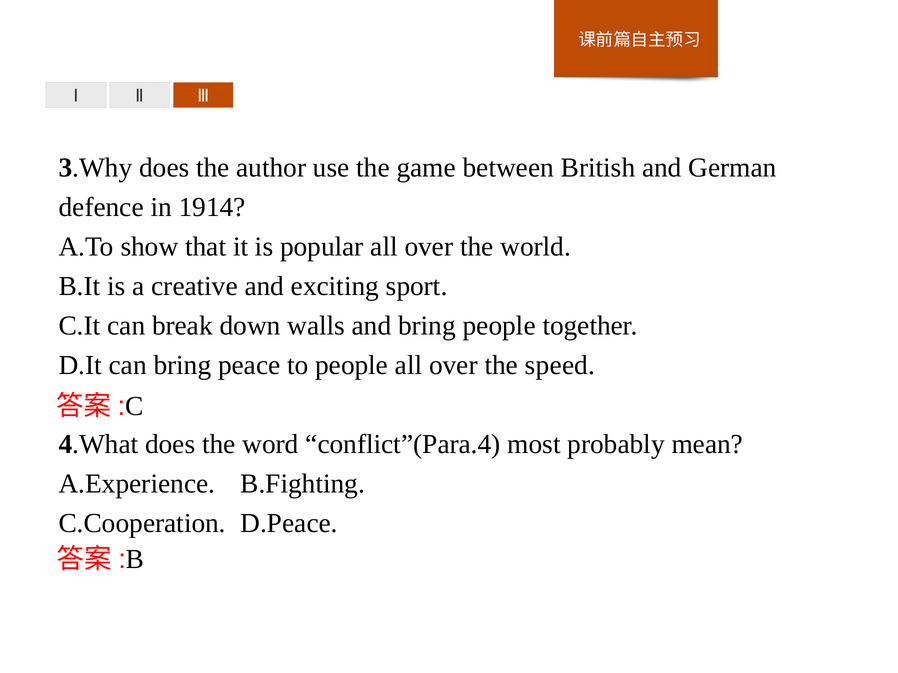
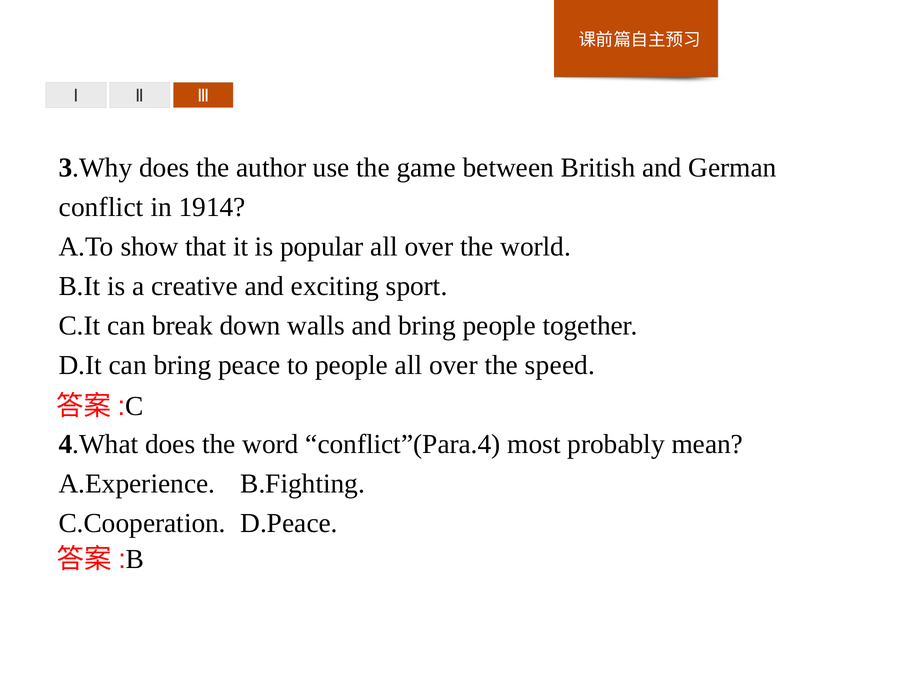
defence: defence -> conflict (101, 208)
